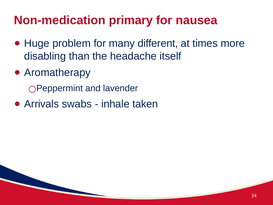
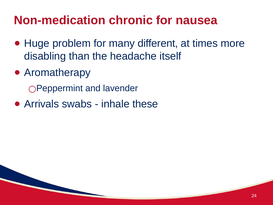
primary: primary -> chronic (131, 20)
taken: taken -> these (145, 104)
